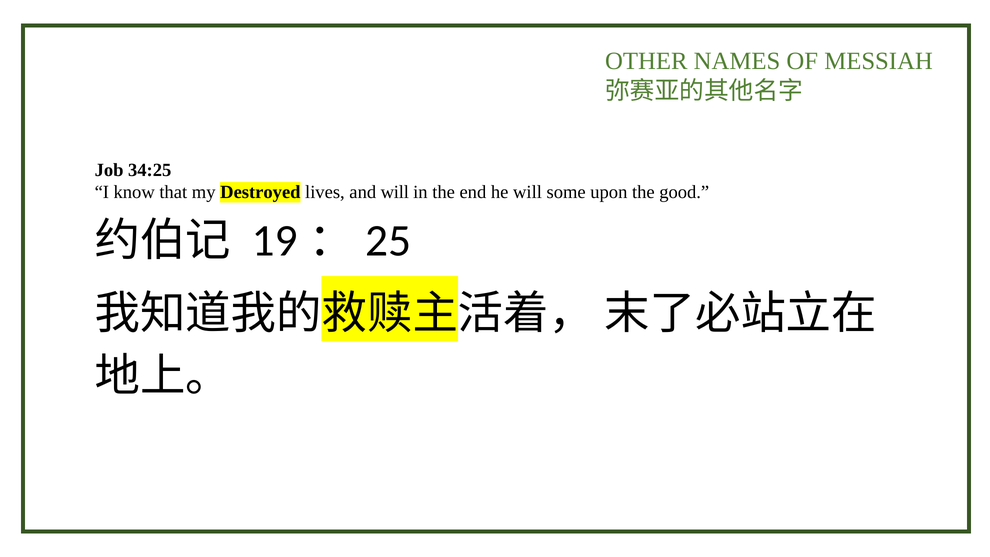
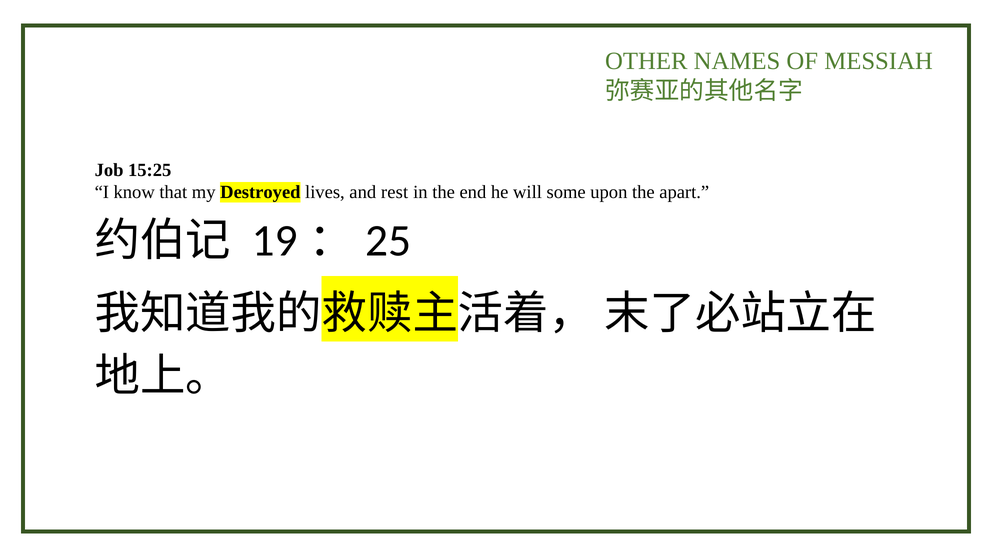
34:25: 34:25 -> 15:25 (150, 170)
and will: will -> rest (395, 192)
good: good -> apart (684, 192)
